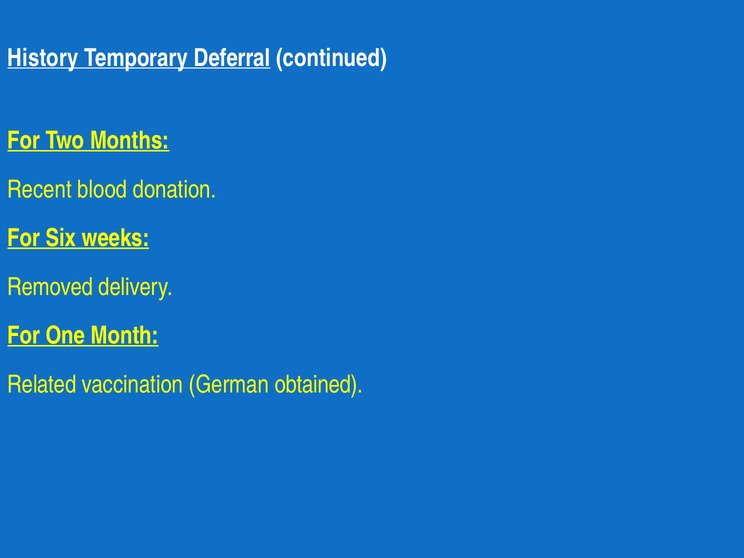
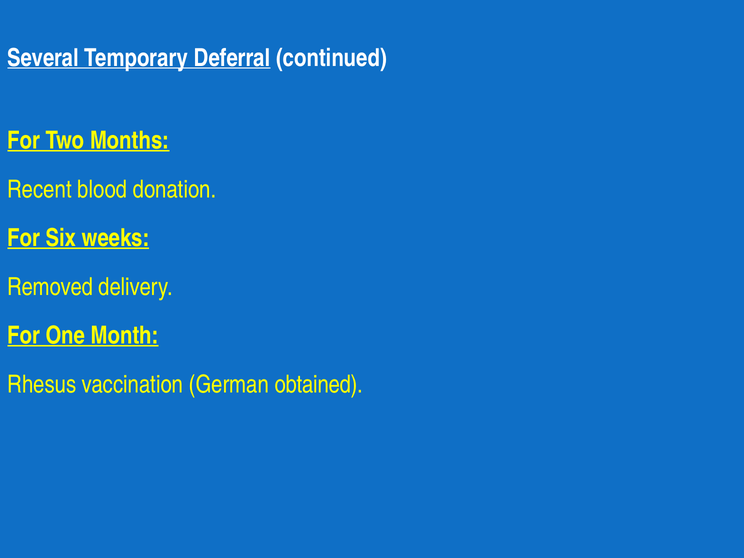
History: History -> Several (43, 58)
Related: Related -> Rhesus (42, 384)
